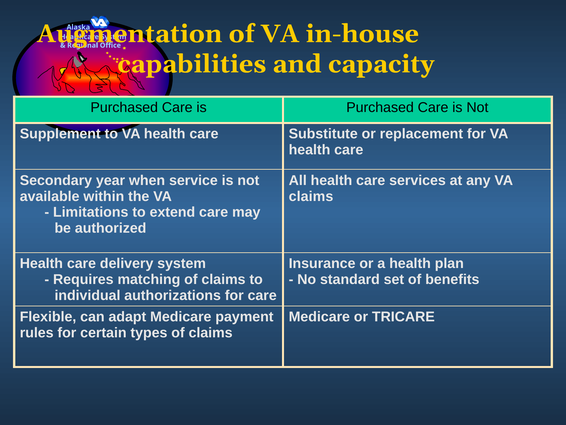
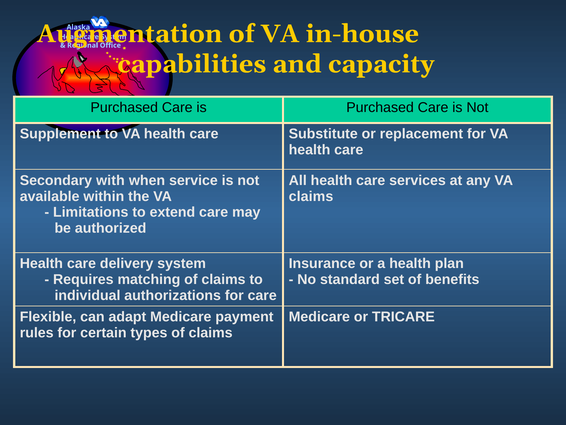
year: year -> with (110, 180)
